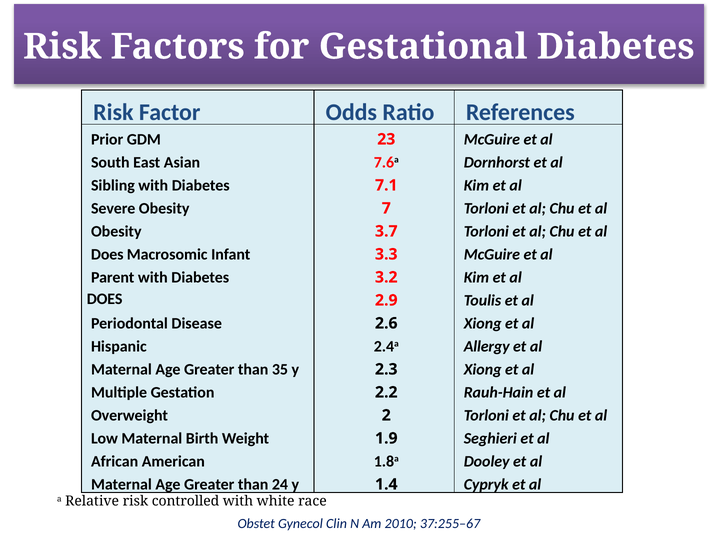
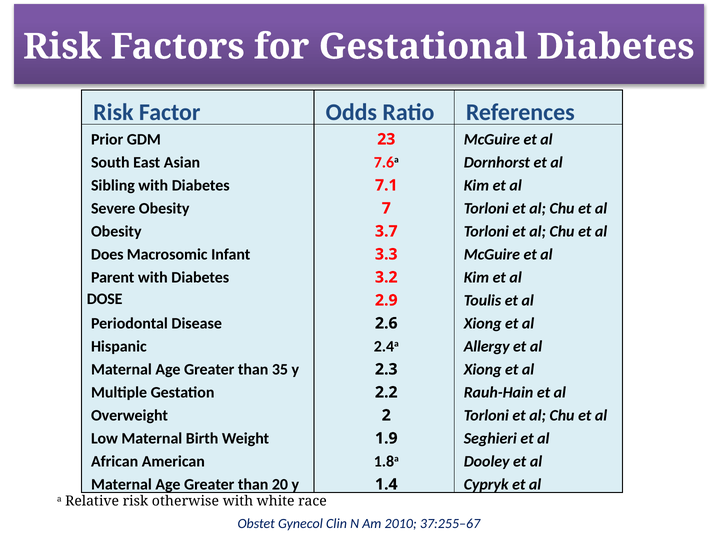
DOES: DOES -> DOSE (105, 299)
24: 24 -> 20 (280, 484)
controlled: controlled -> otherwise (185, 501)
